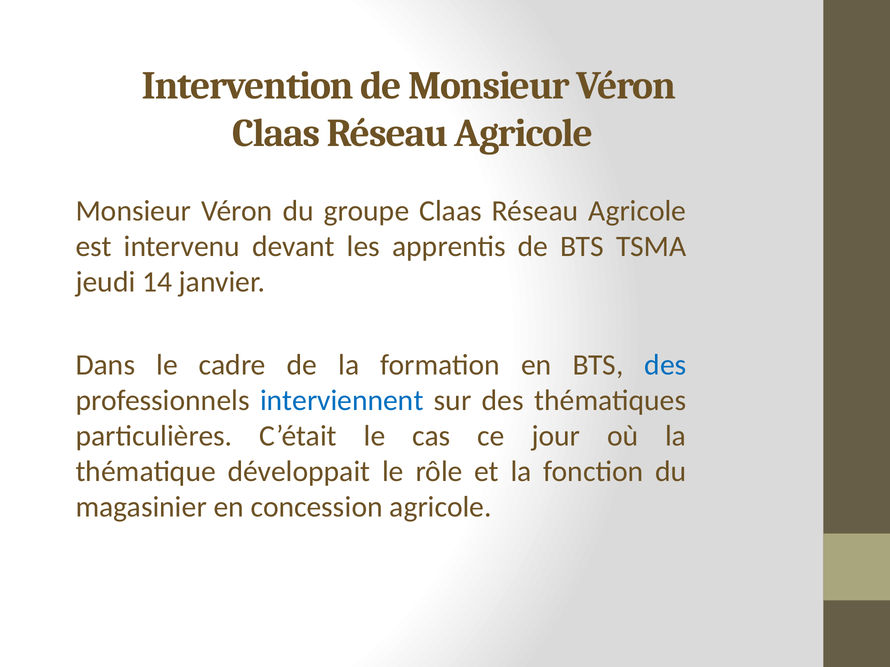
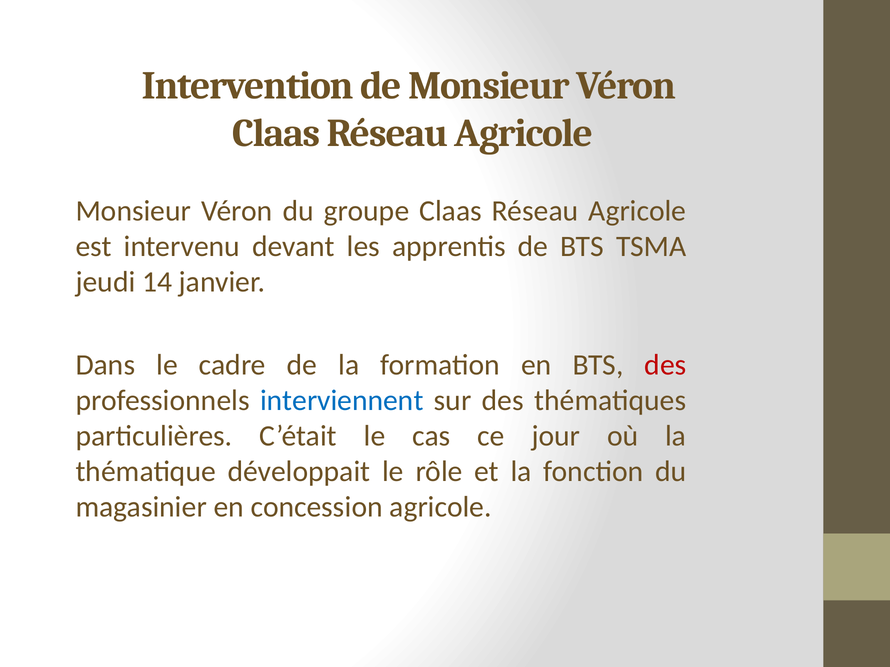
des colour: blue -> red (665, 365)
